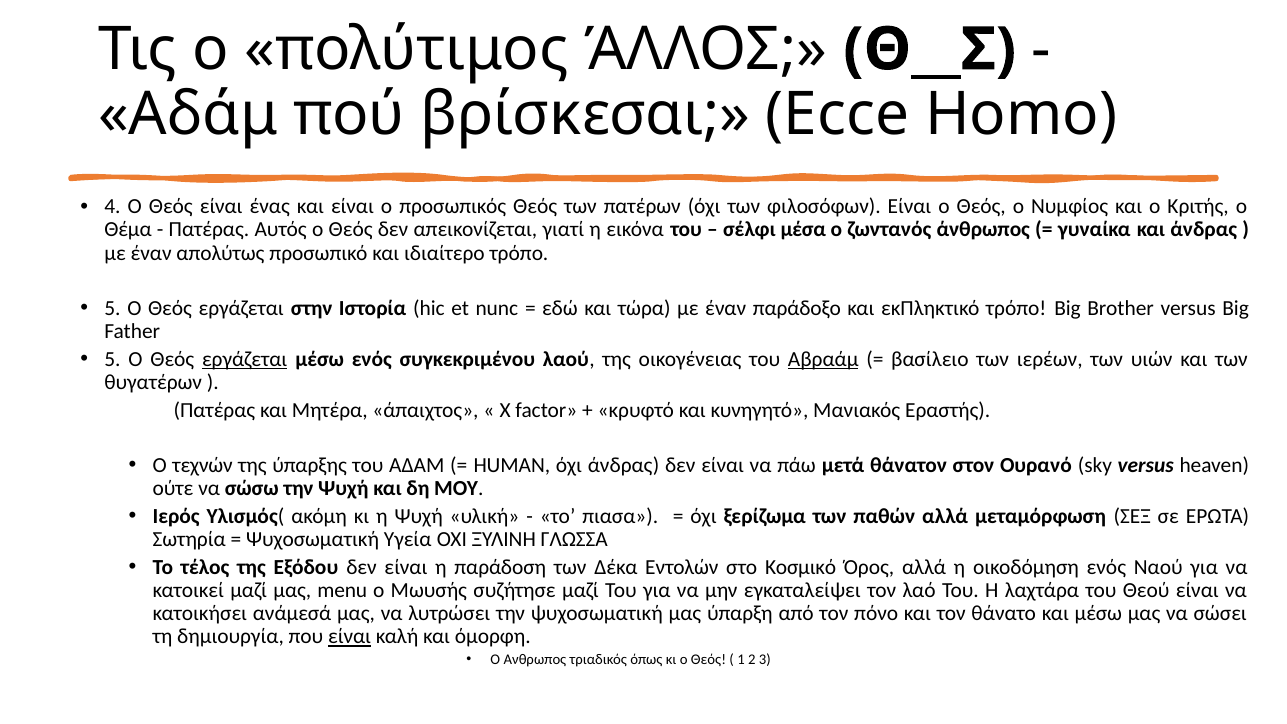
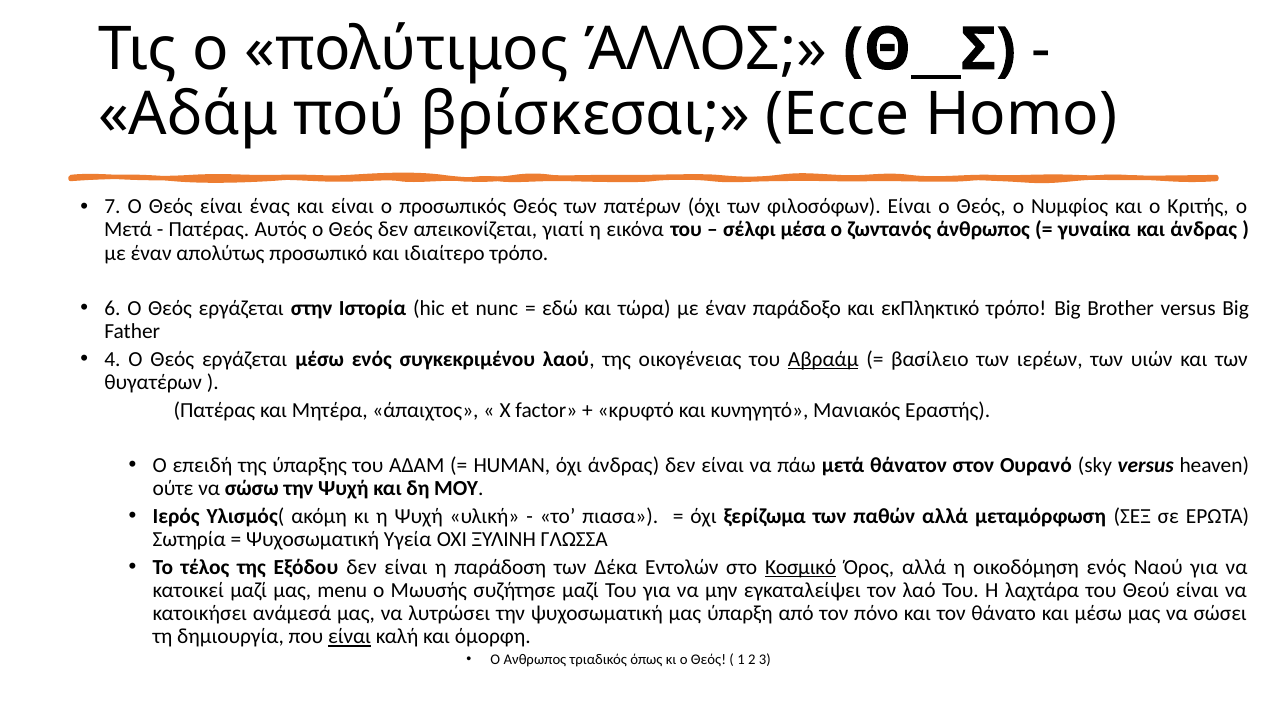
4: 4 -> 7 (112, 207)
Θέμα: Θέμα -> Μετά (128, 230)
5: 5 -> 6 (112, 308)
5: 5 -> 4 (112, 359)
εργάζεται underline: present -> none (245, 359)
τεχνών: τεχνών -> επειδή (202, 466)
Κοσμικό underline: none -> present (801, 567)
